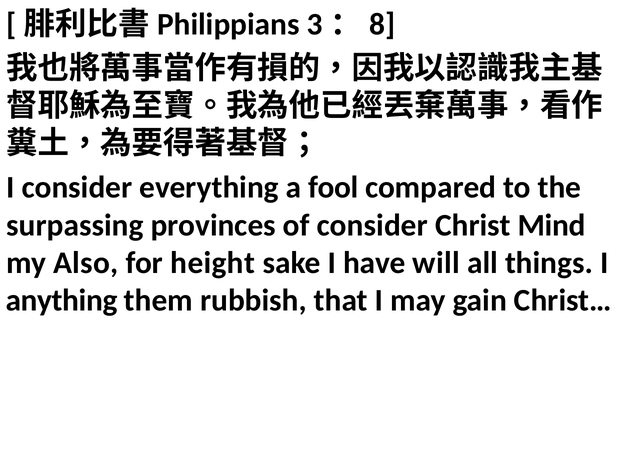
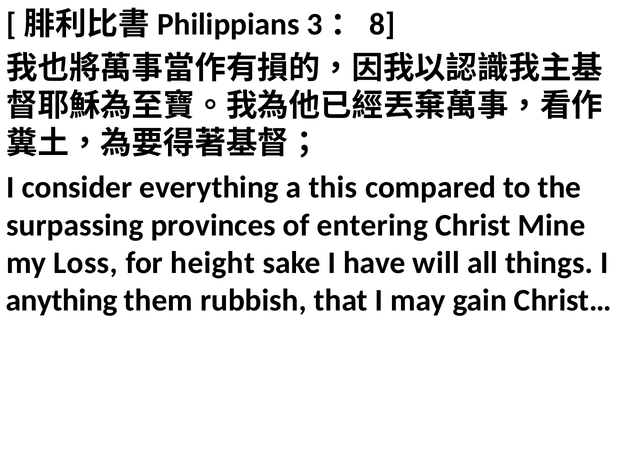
fool: fool -> this (333, 187)
of consider: consider -> entering (372, 225)
Mind: Mind -> Mine (552, 225)
Also: Also -> Loss (86, 263)
